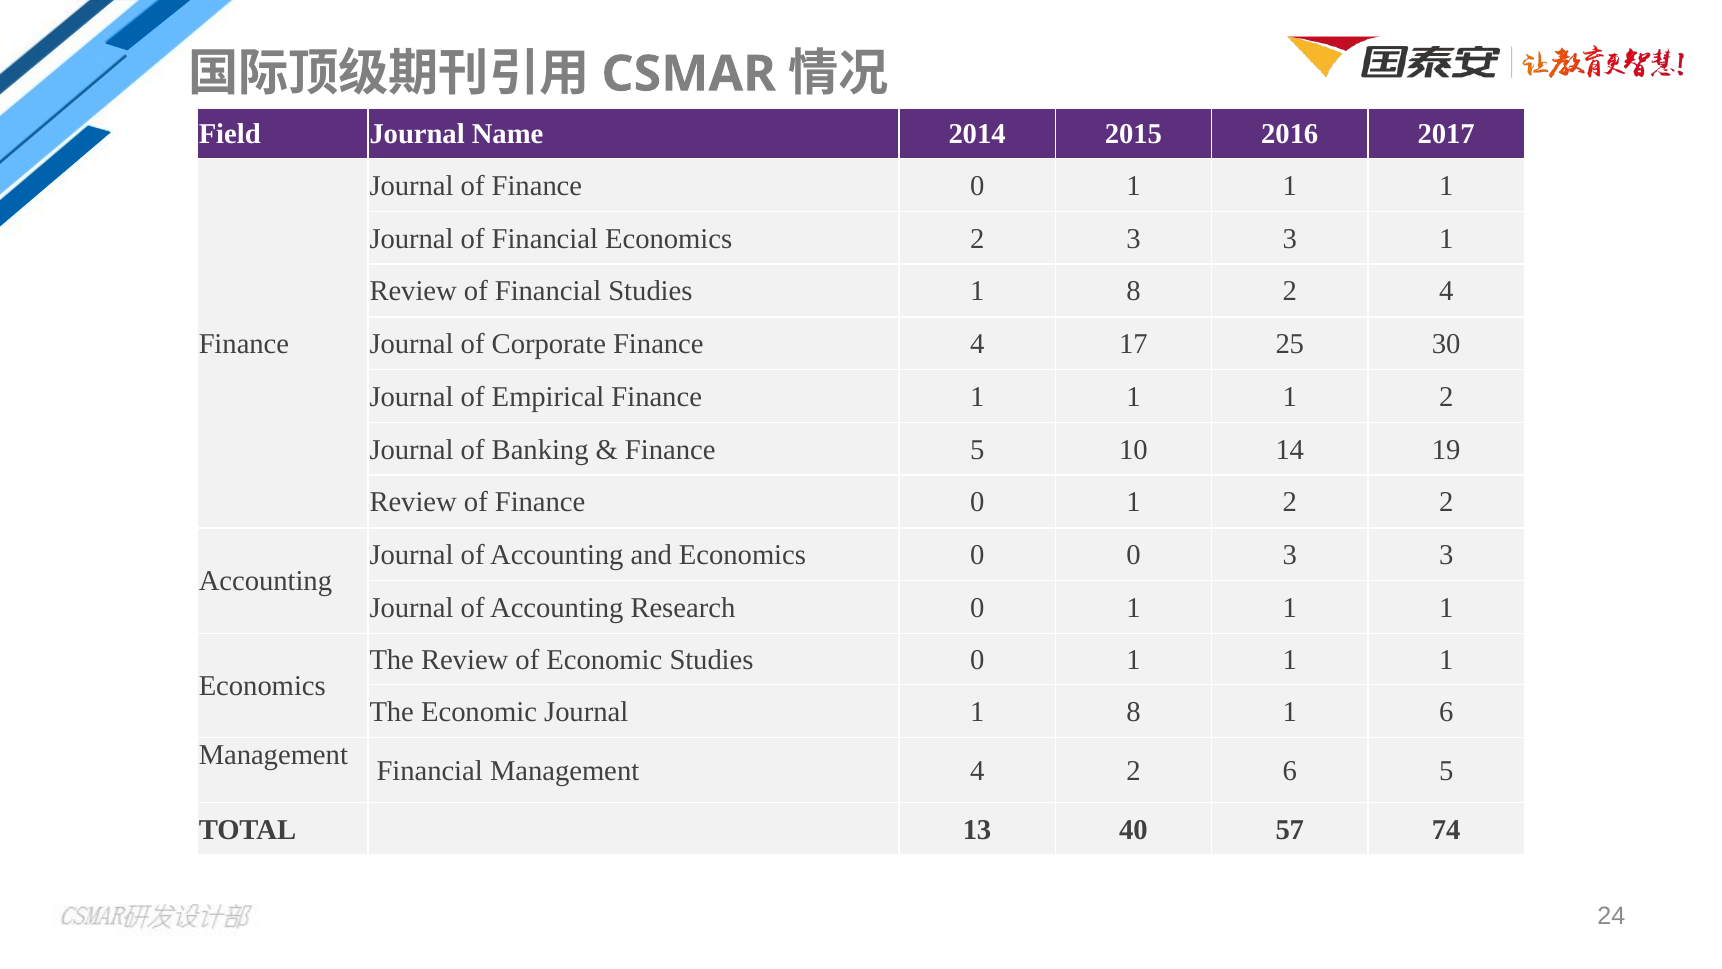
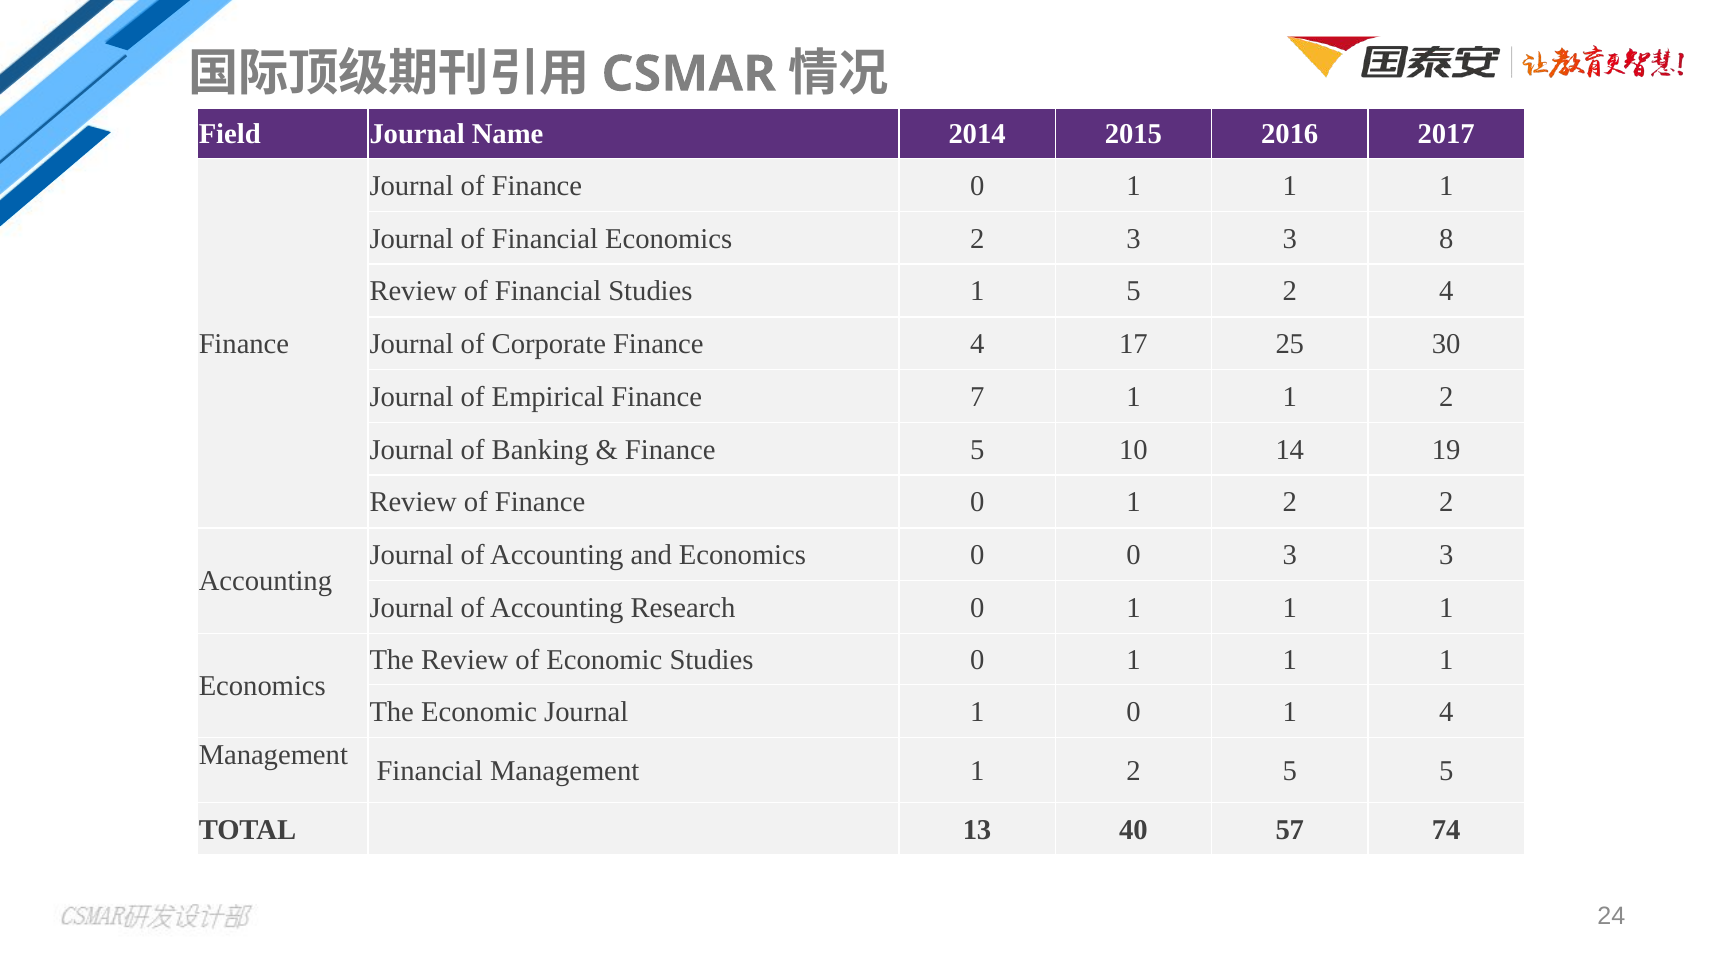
3 1: 1 -> 8 (1446, 239)
Studies 1 8: 8 -> 5 (1134, 291)
Finance 1: 1 -> 7 (977, 397)
Journal 1 8: 8 -> 0 (1134, 712)
1 6: 6 -> 4 (1446, 712)
Management 4: 4 -> 1 (977, 770)
2 6: 6 -> 5 (1290, 770)
